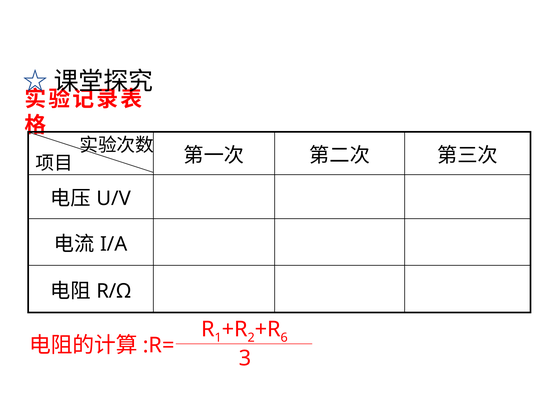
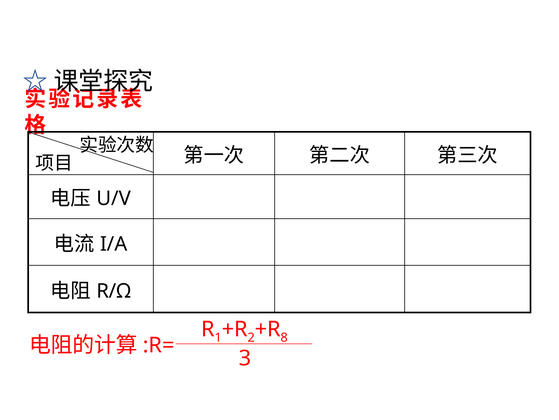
6: 6 -> 8 (284, 337)
